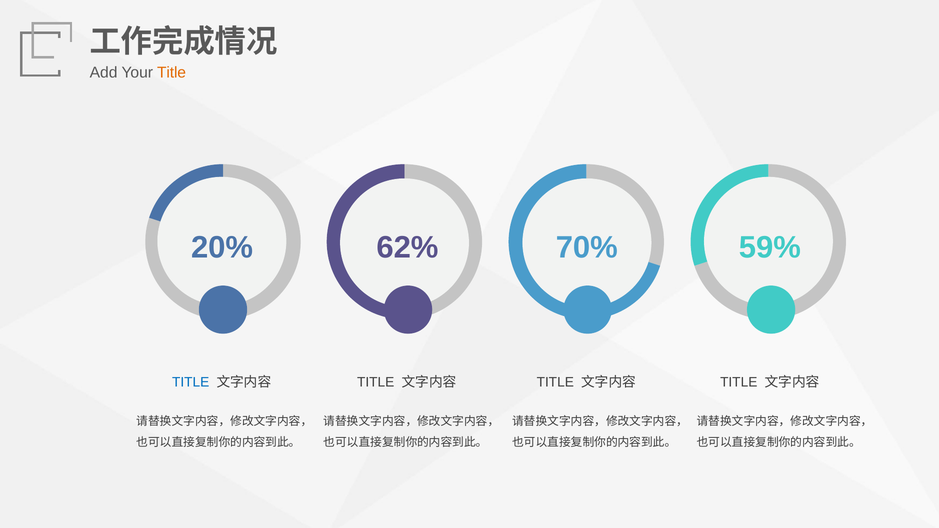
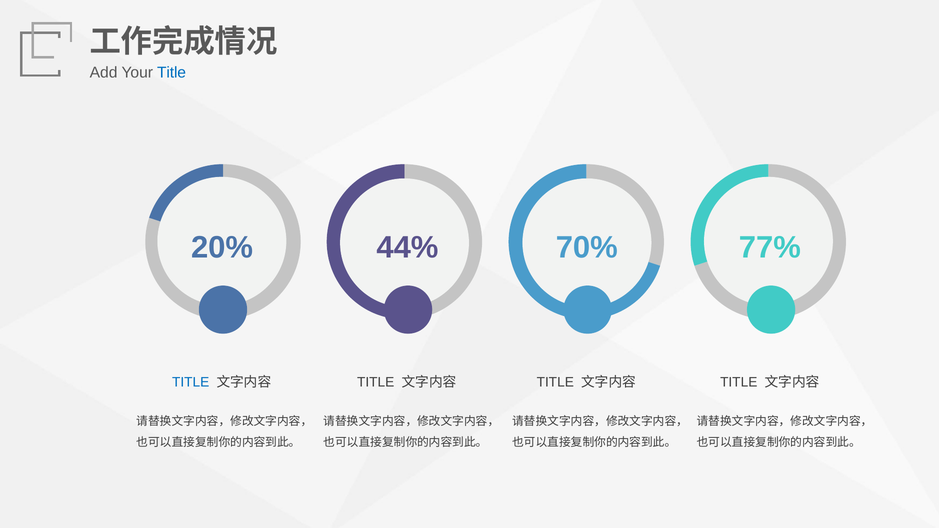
Title colour: orange -> blue (172, 73)
62%: 62% -> 44% (407, 247)
59%: 59% -> 77% (770, 247)
